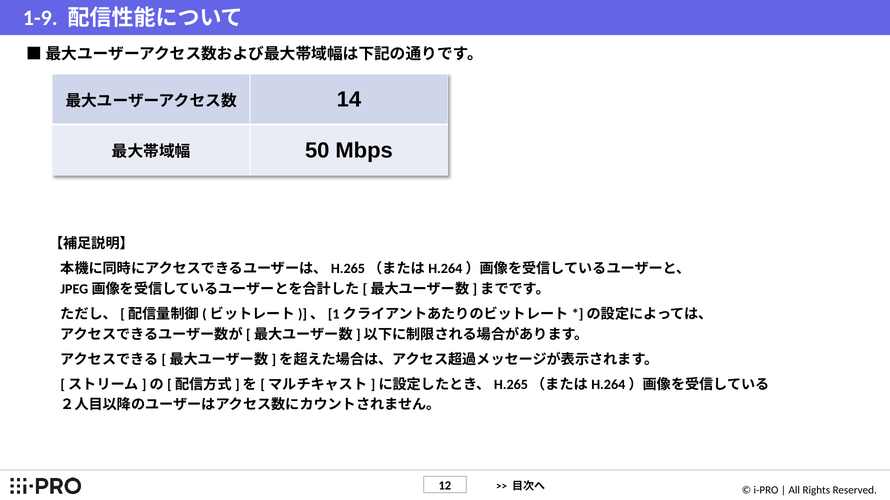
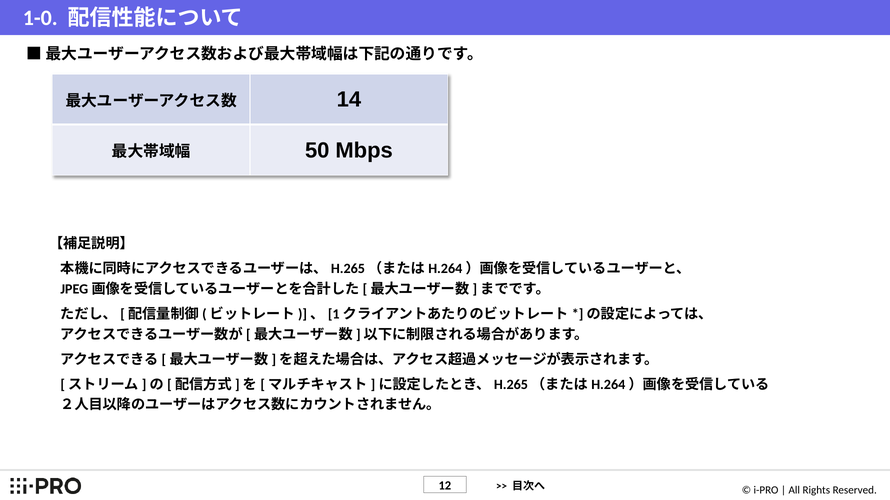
1-9: 1-9 -> 1-0 (40, 18)
